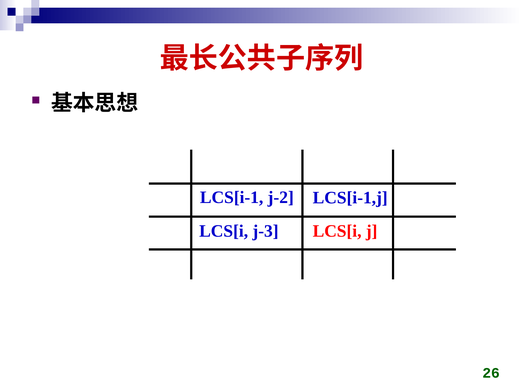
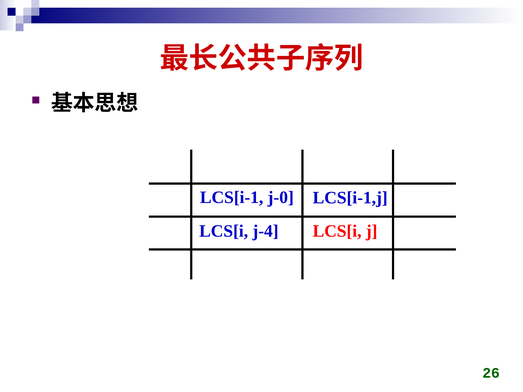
j-2: j-2 -> j-0 (281, 198)
j-3: j-3 -> j-4 (266, 231)
